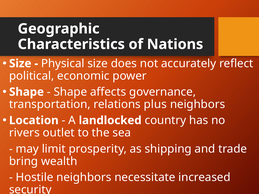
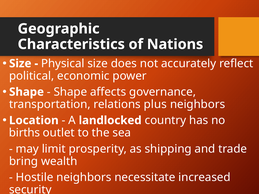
rivers: rivers -> births (24, 133)
